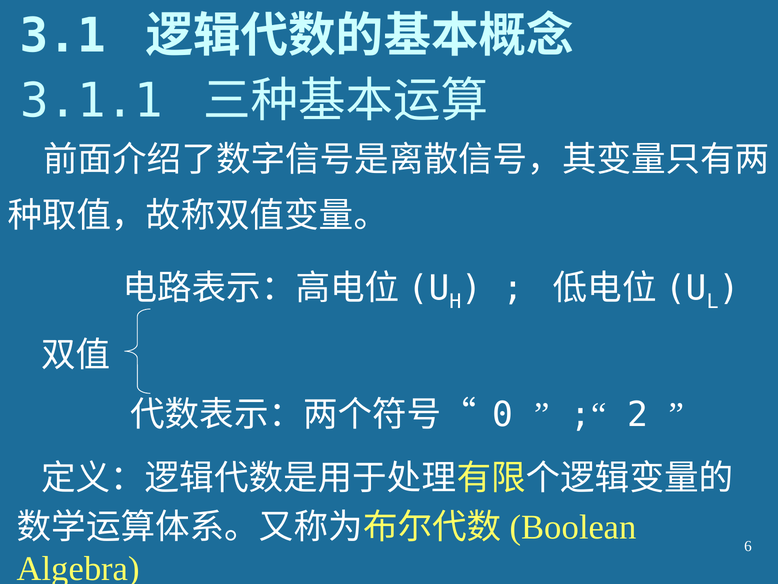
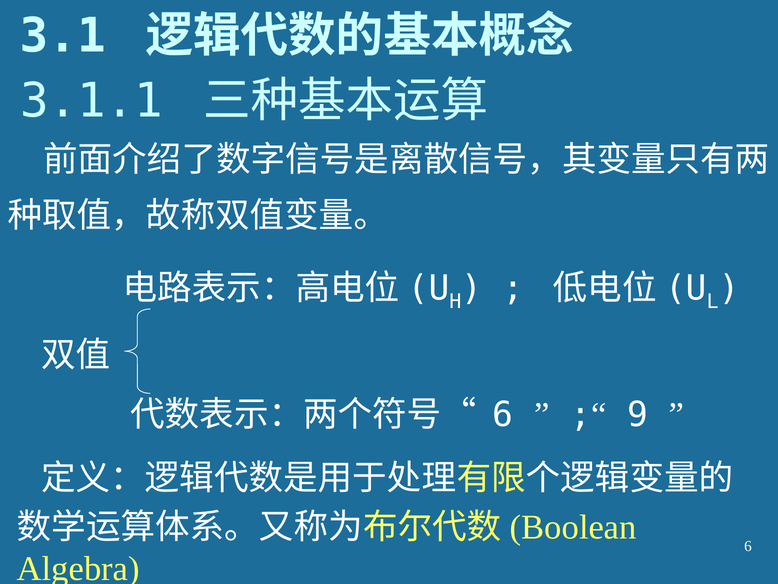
0: 0 -> 6 (503, 414)
2: 2 -> 9 (637, 414)
